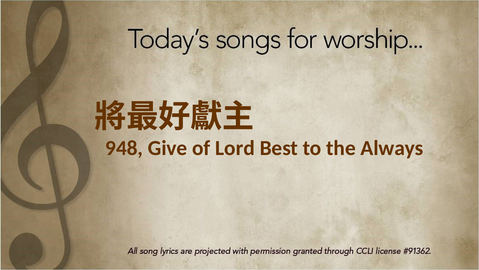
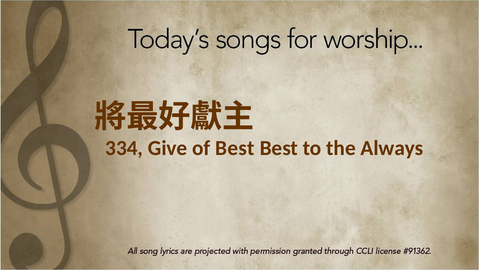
948: 948 -> 334 (124, 148)
of Lord: Lord -> Best (235, 148)
